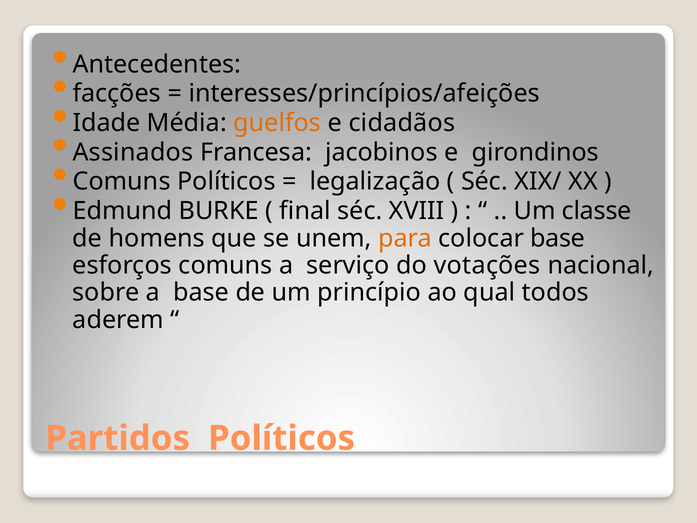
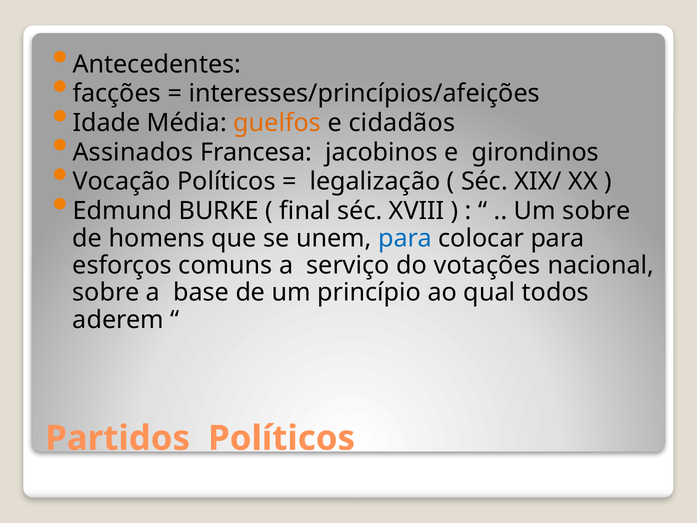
Comuns: Comuns -> Vocação (122, 182)
Um classe: classe -> sobre (597, 211)
para colour: orange -> blue (405, 238)
colocar base: base -> para (557, 238)
